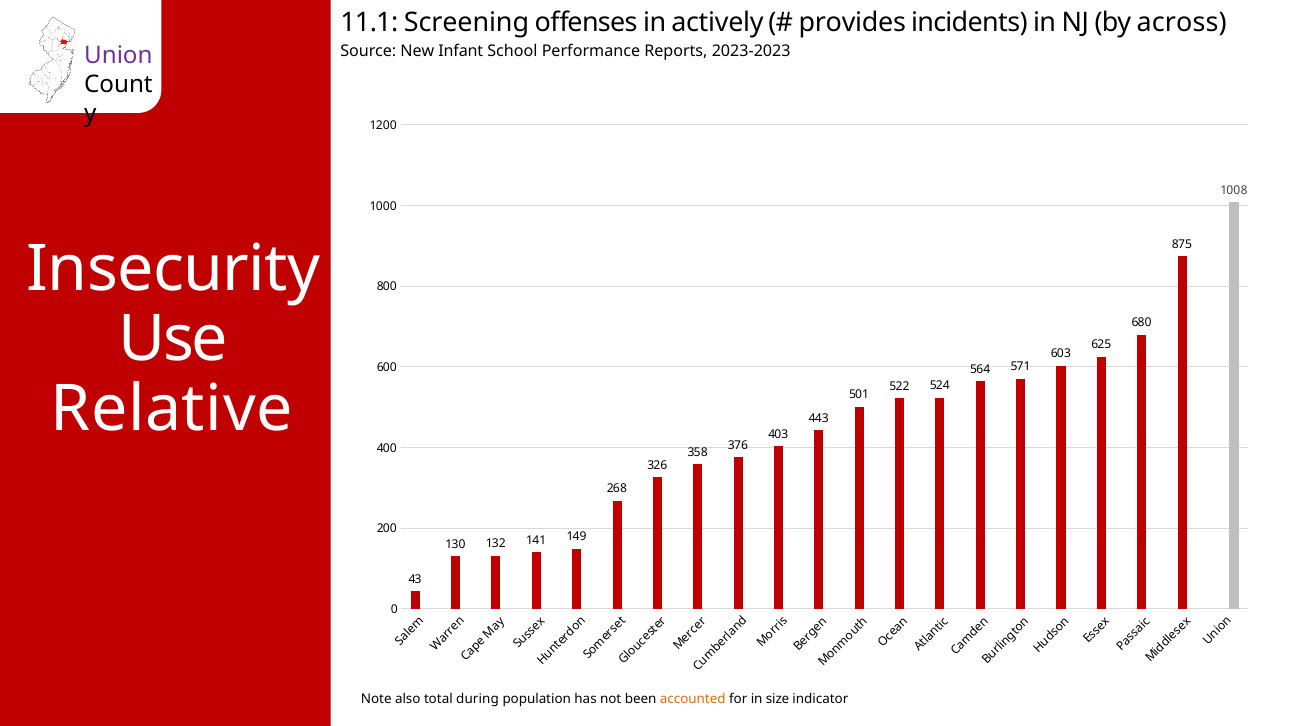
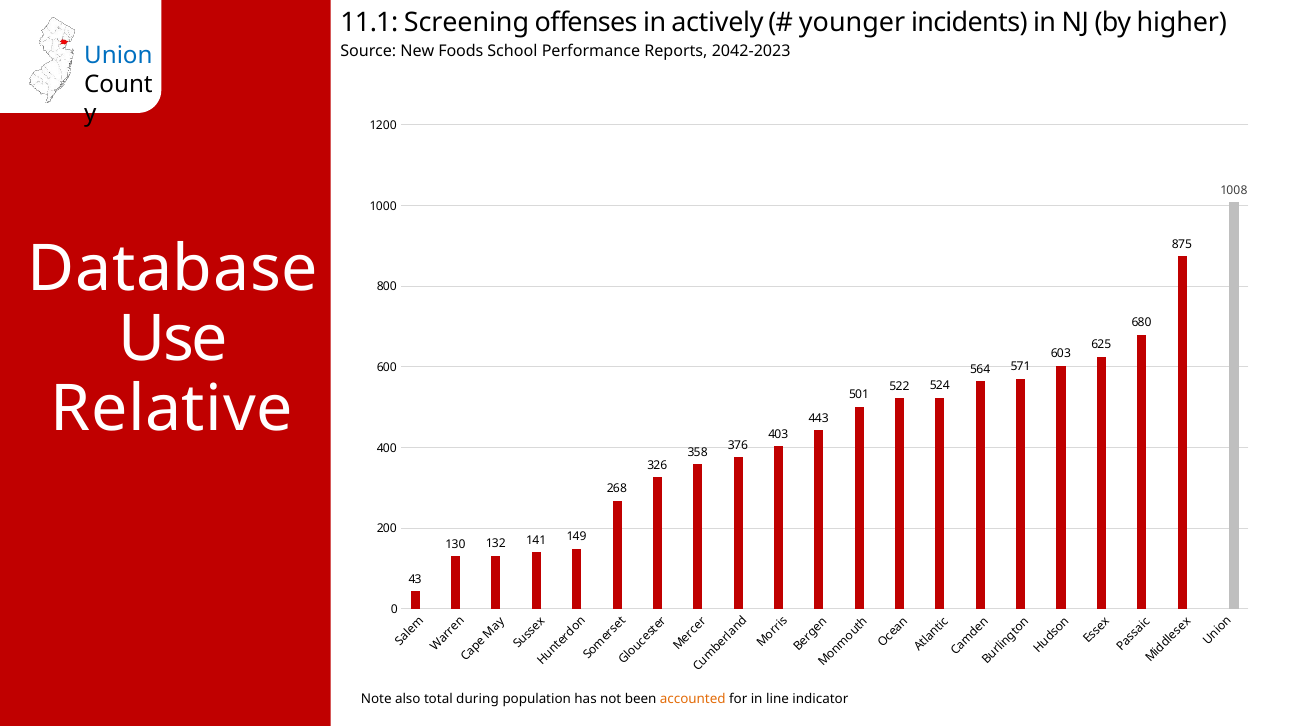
provides: provides -> younger (852, 23)
across: across -> higher (1182, 23)
Infant: Infant -> Foods (461, 51)
2023-2023: 2023-2023 -> 2042-2023 (751, 51)
Union colour: purple -> blue (118, 55)
Insecurity: Insecurity -> Database (173, 270)
size: size -> line (778, 700)
